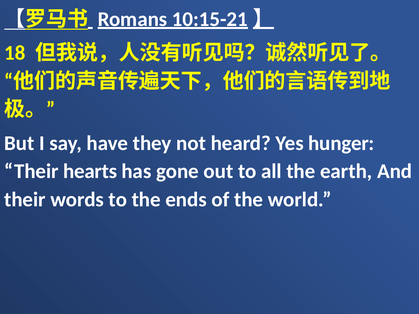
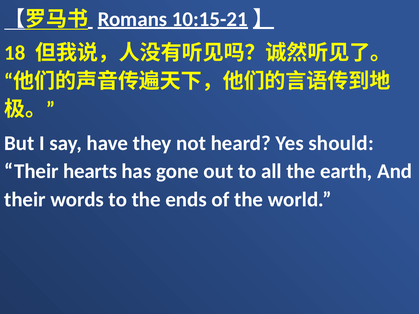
hunger: hunger -> should (341, 143)
